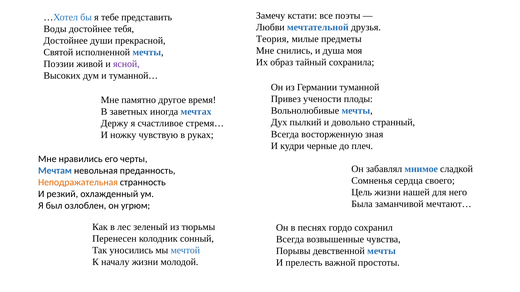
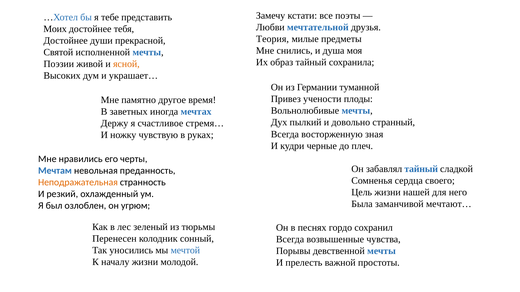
Воды: Воды -> Моих (55, 29)
ясной colour: purple -> orange (126, 64)
туманной…: туманной… -> украшает… (133, 76)
забавлял мнимое: мнимое -> тайный (421, 169)
